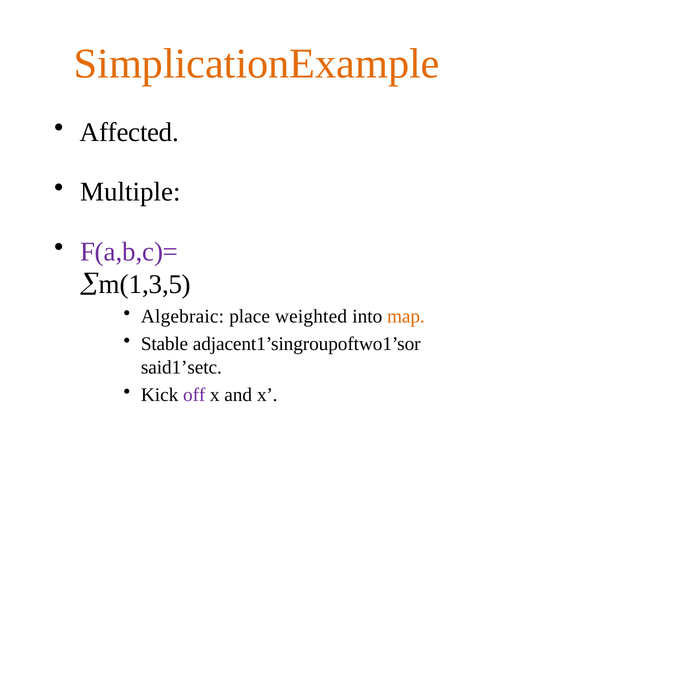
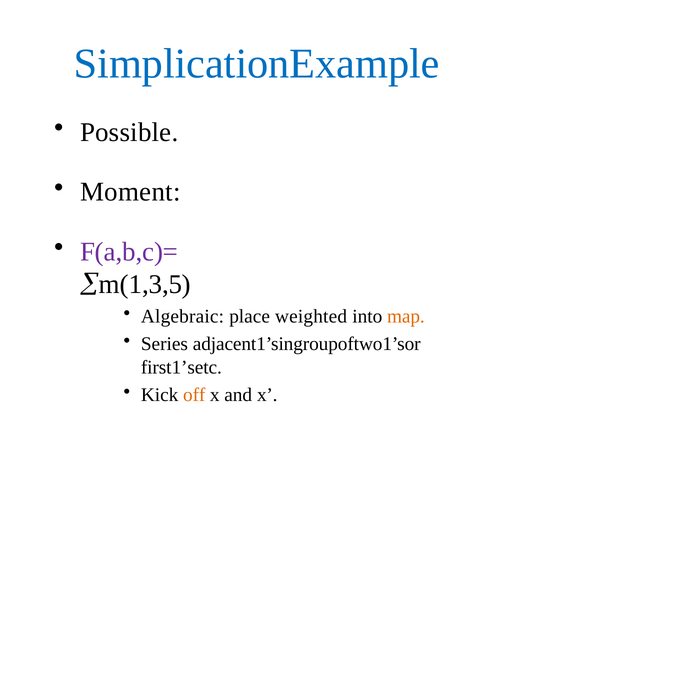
SimplicationExample colour: orange -> blue (257, 64)
Affected: Affected -> Possible (129, 132)
Multiple: Multiple -> Moment (130, 192)
Stable: Stable -> Series (164, 344)
said1’setc: said1’setc -> first1’setc (181, 367)
off colour: purple -> orange (194, 395)
